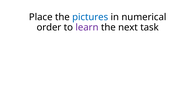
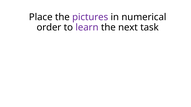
pictures colour: blue -> purple (90, 17)
